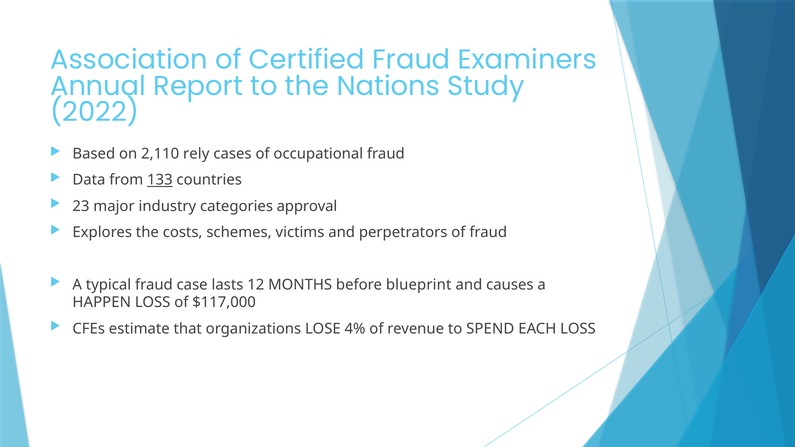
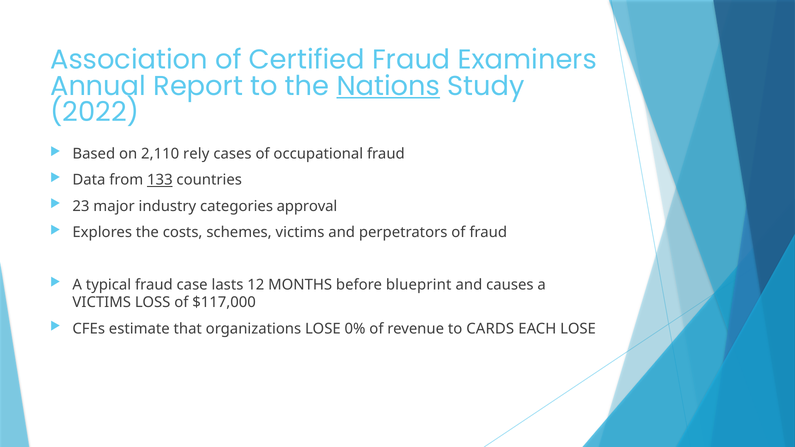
Nations underline: none -> present (388, 86)
HAPPEN: HAPPEN -> VICTIMS (102, 303)
4%: 4% -> 0% (355, 329)
SPEND: SPEND -> CARDS (490, 329)
EACH LOSS: LOSS -> LOSE (578, 329)
